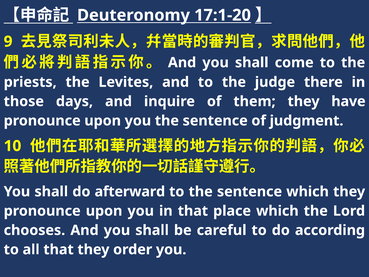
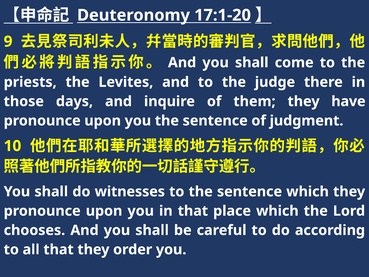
afterward: afterward -> witnesses (130, 191)
